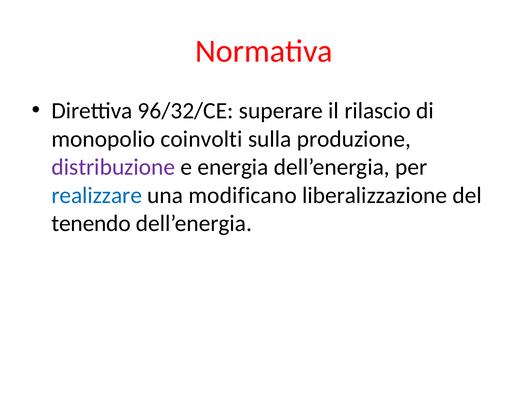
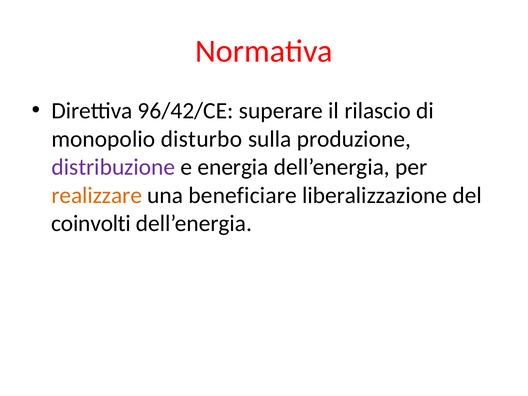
96/32/CE: 96/32/CE -> 96/42/CE (186, 111)
coinvolti: coinvolti -> disturbo (201, 139)
realizzare colour: blue -> orange (97, 195)
modificano: modificano -> beneficiare (243, 195)
tenendo: tenendo -> coinvolti (91, 224)
